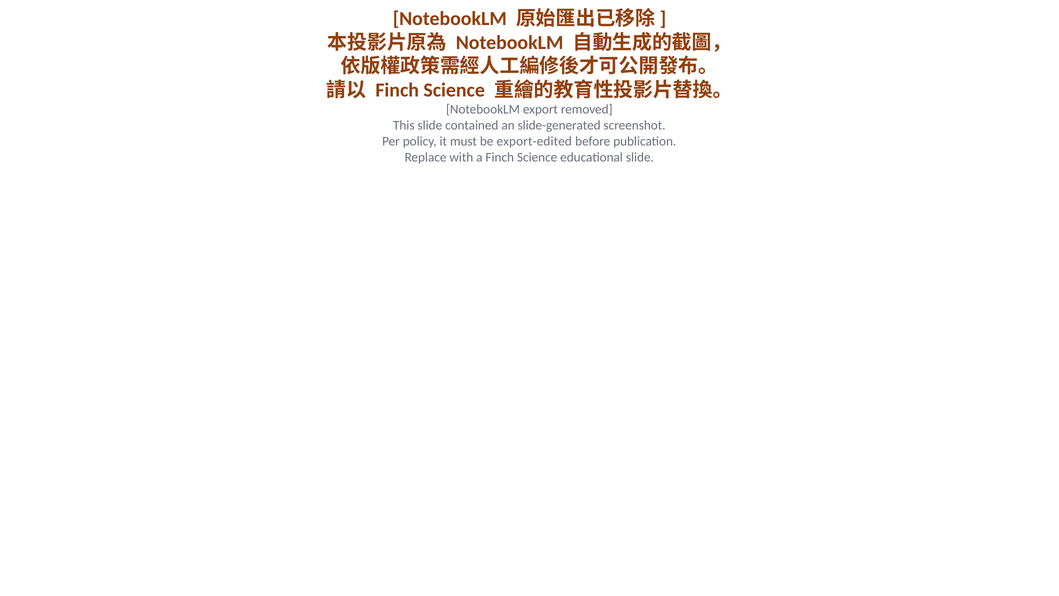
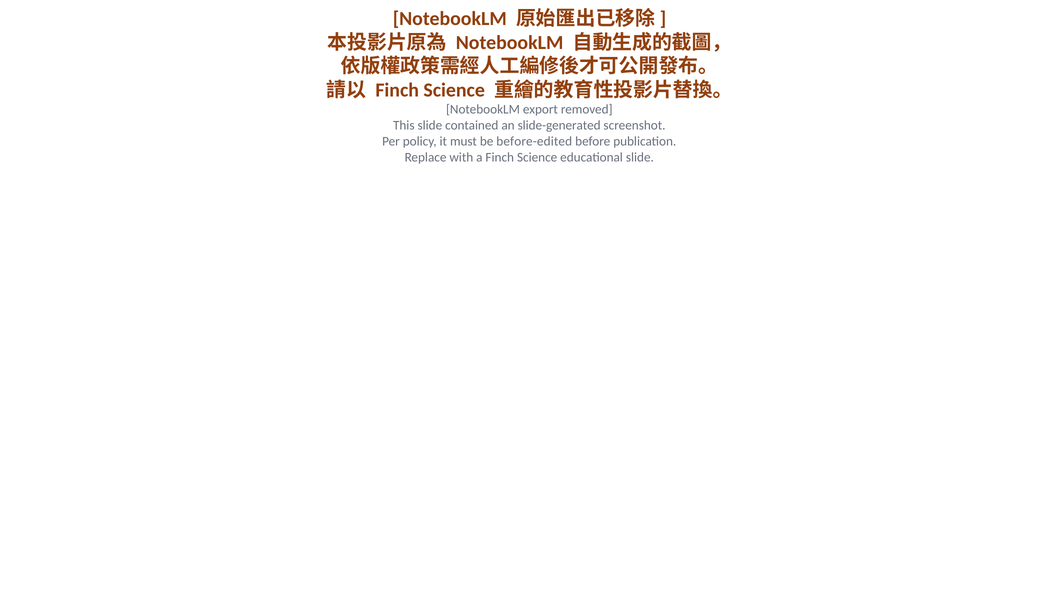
export-edited: export-edited -> before-edited (534, 141)
